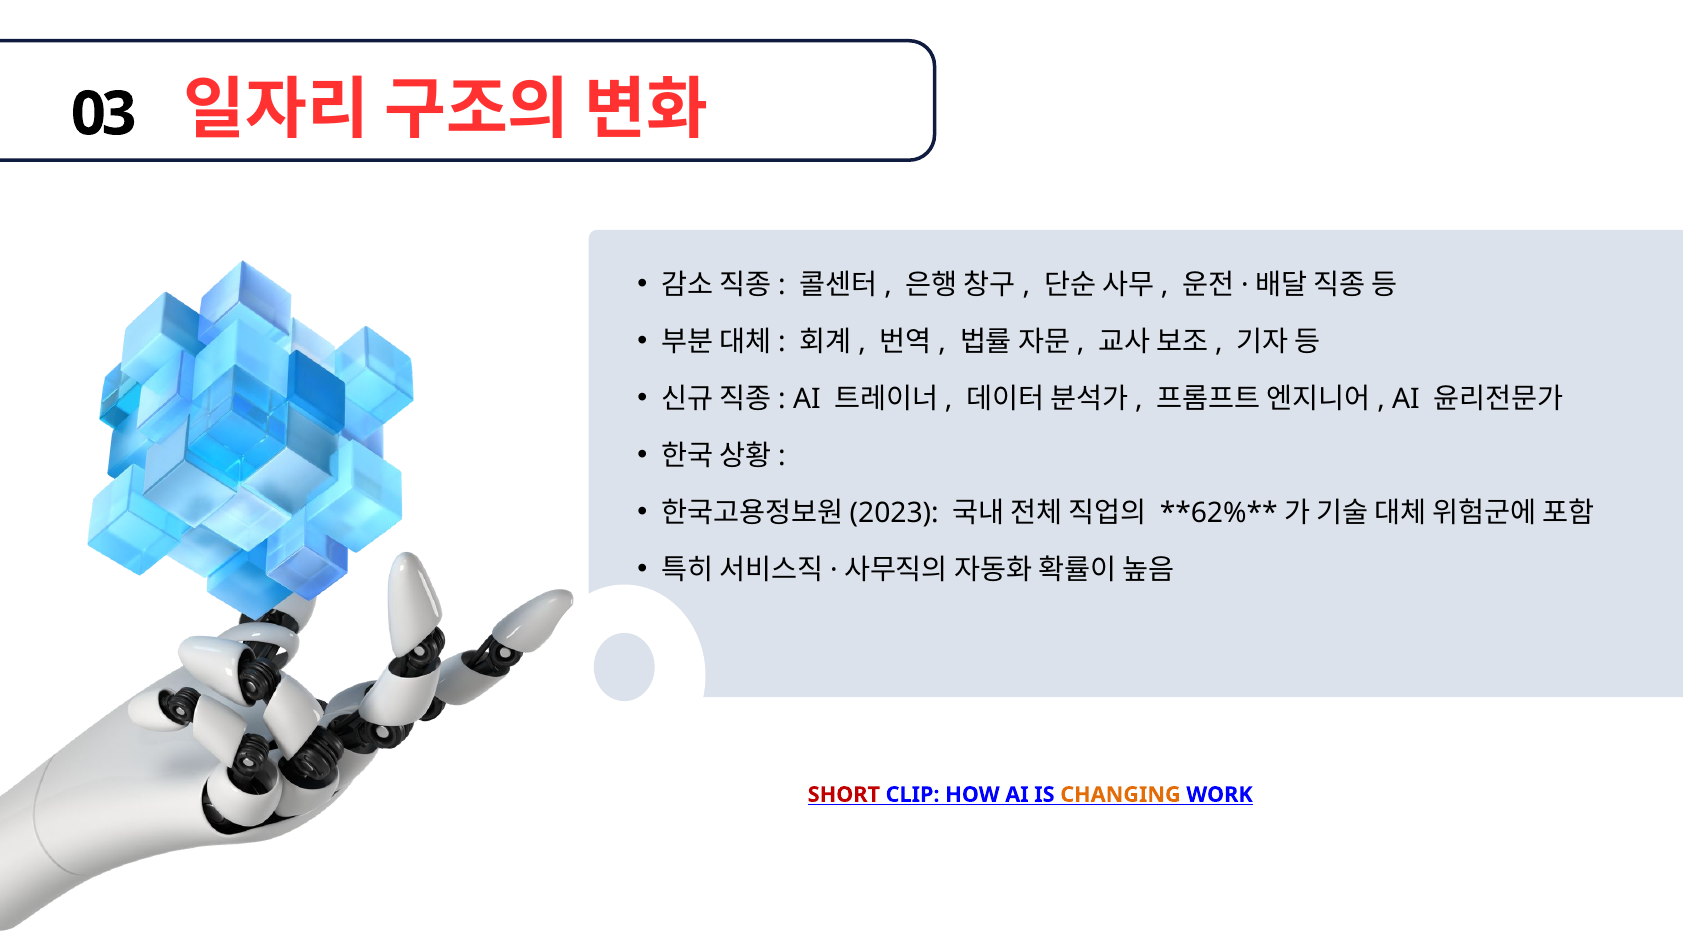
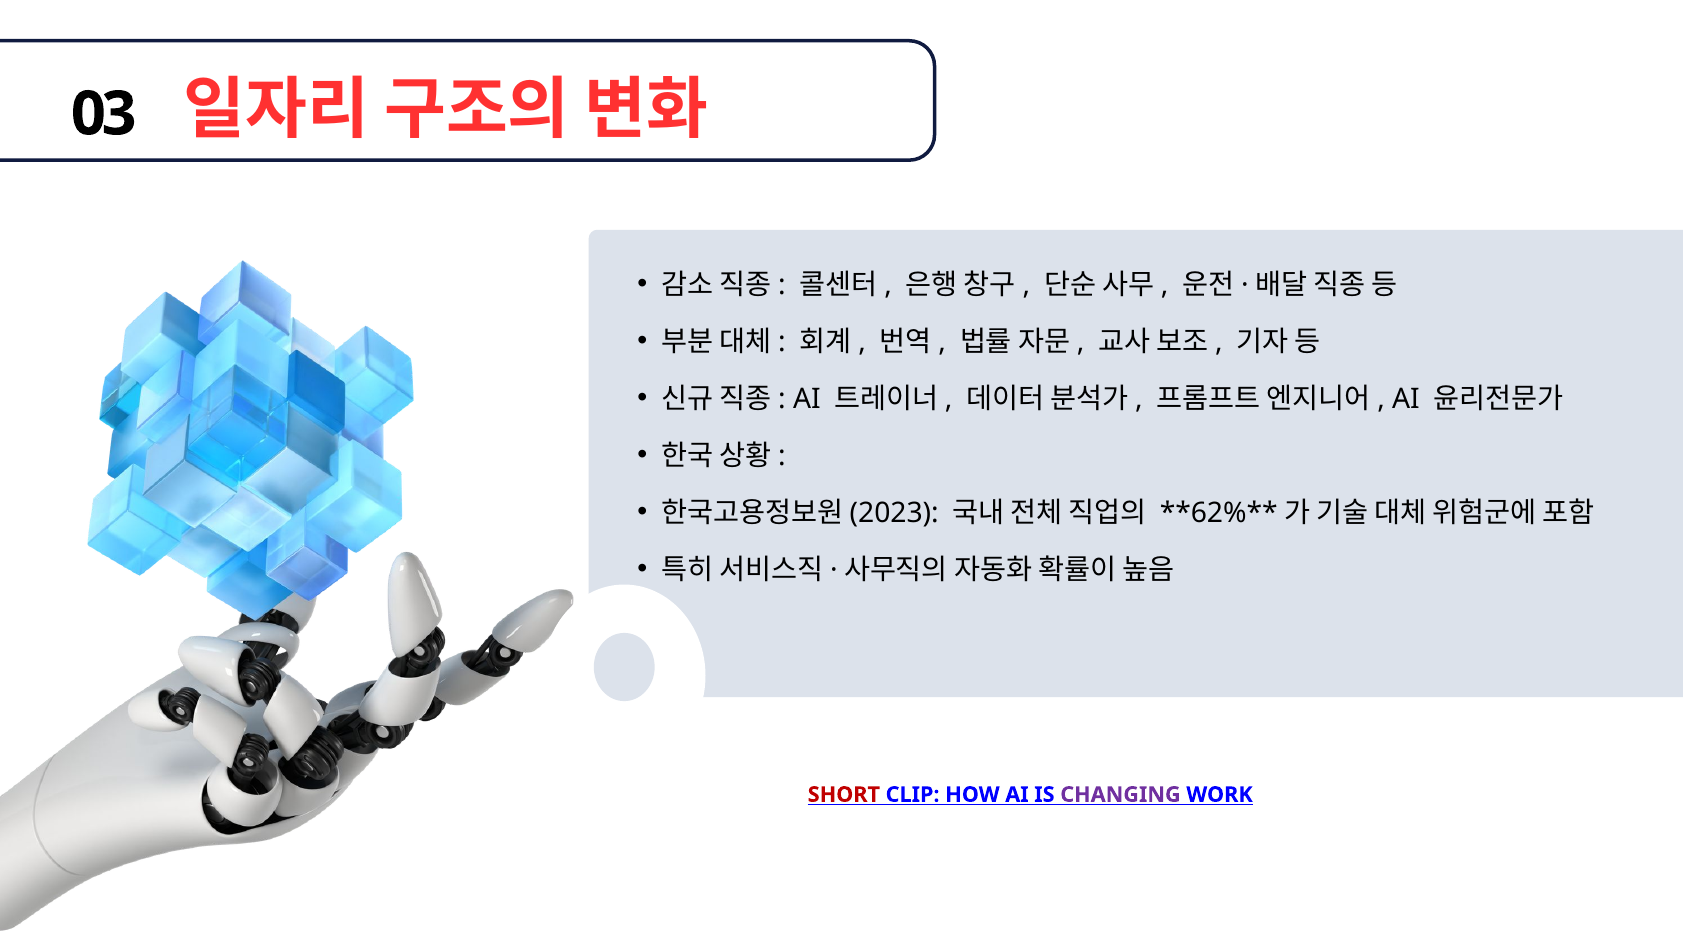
CHANGING colour: orange -> purple (1120, 794)
